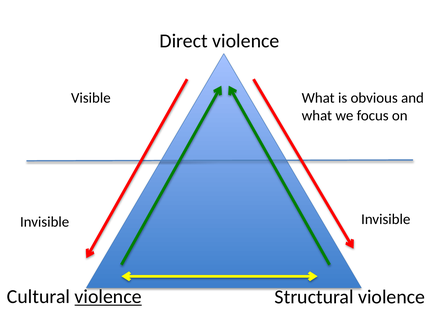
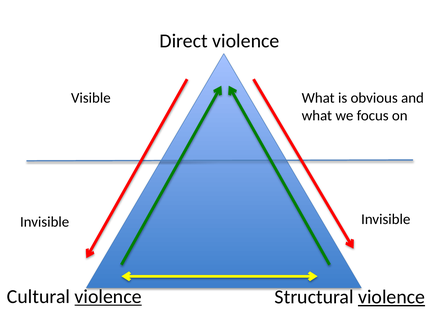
violence underline: none -> present (392, 298)
